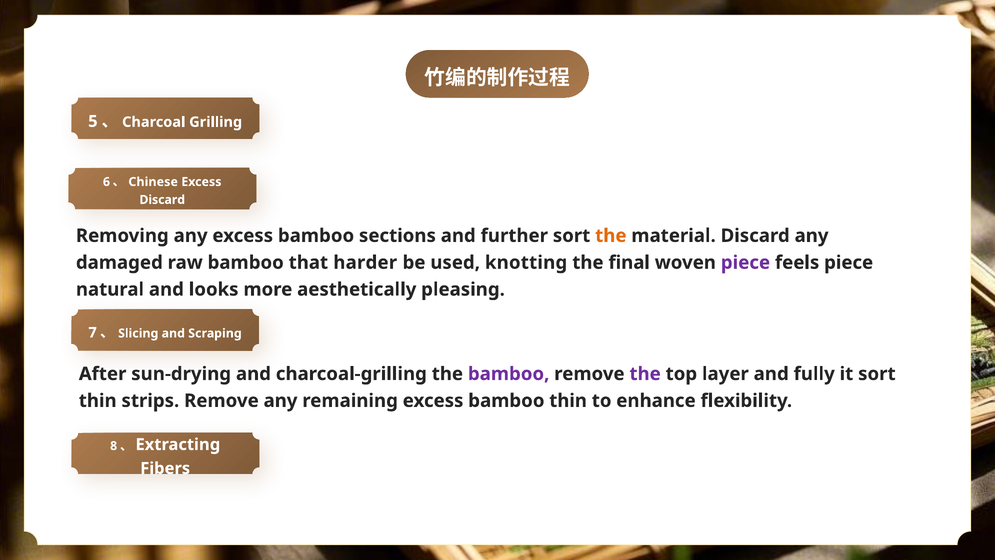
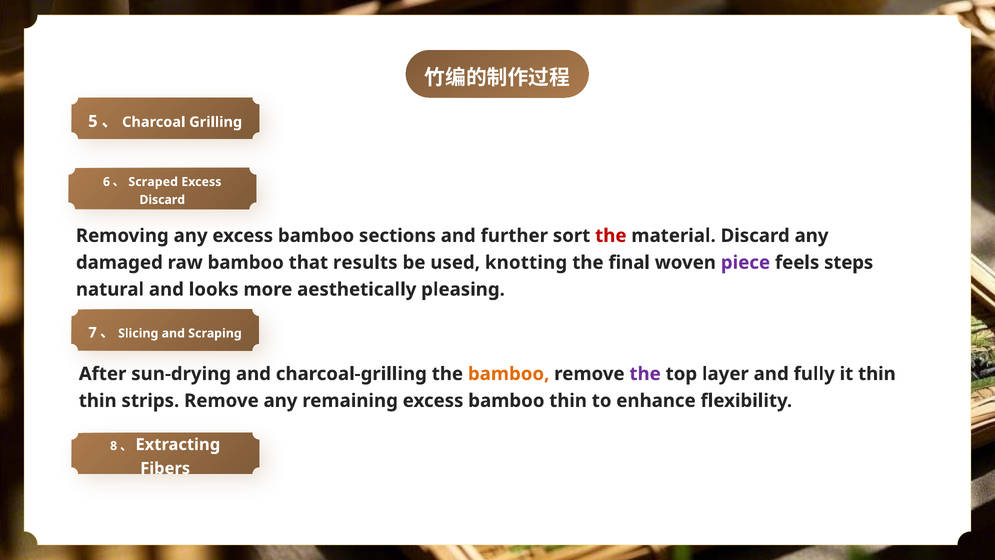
Chinese: Chinese -> Scraped (153, 182)
the colour: orange -> red (611, 236)
harder: harder -> results (365, 262)
feels piece: piece -> steps (849, 262)
bamboo colour: purple -> orange (509, 374)
it sort: sort -> thin (877, 374)
